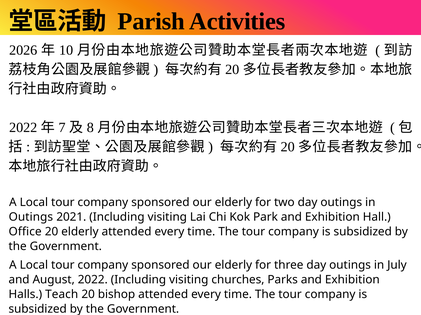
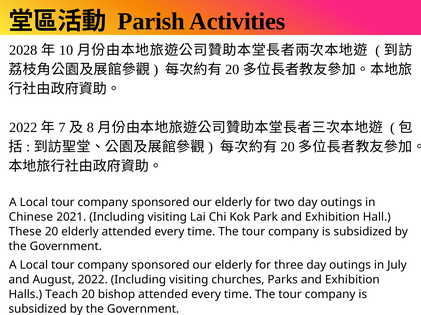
2026: 2026 -> 2028 (23, 50)
Outings: Outings -> Chinese (31, 217)
Office: Office -> These (25, 232)
